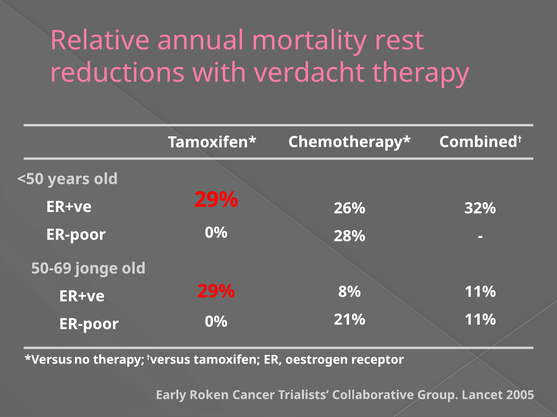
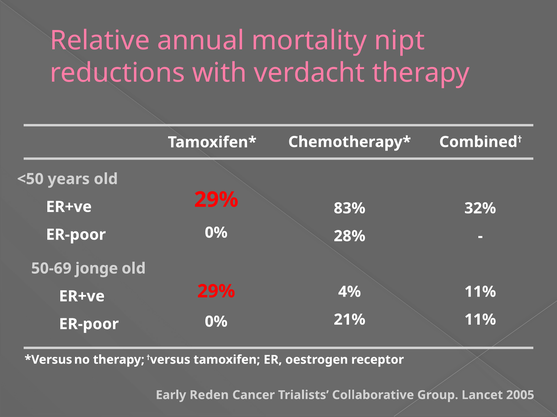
rest: rest -> nipt (399, 41)
26%: 26% -> 83% (350, 209)
8%: 8% -> 4% (350, 292)
Roken: Roken -> Reden (209, 396)
